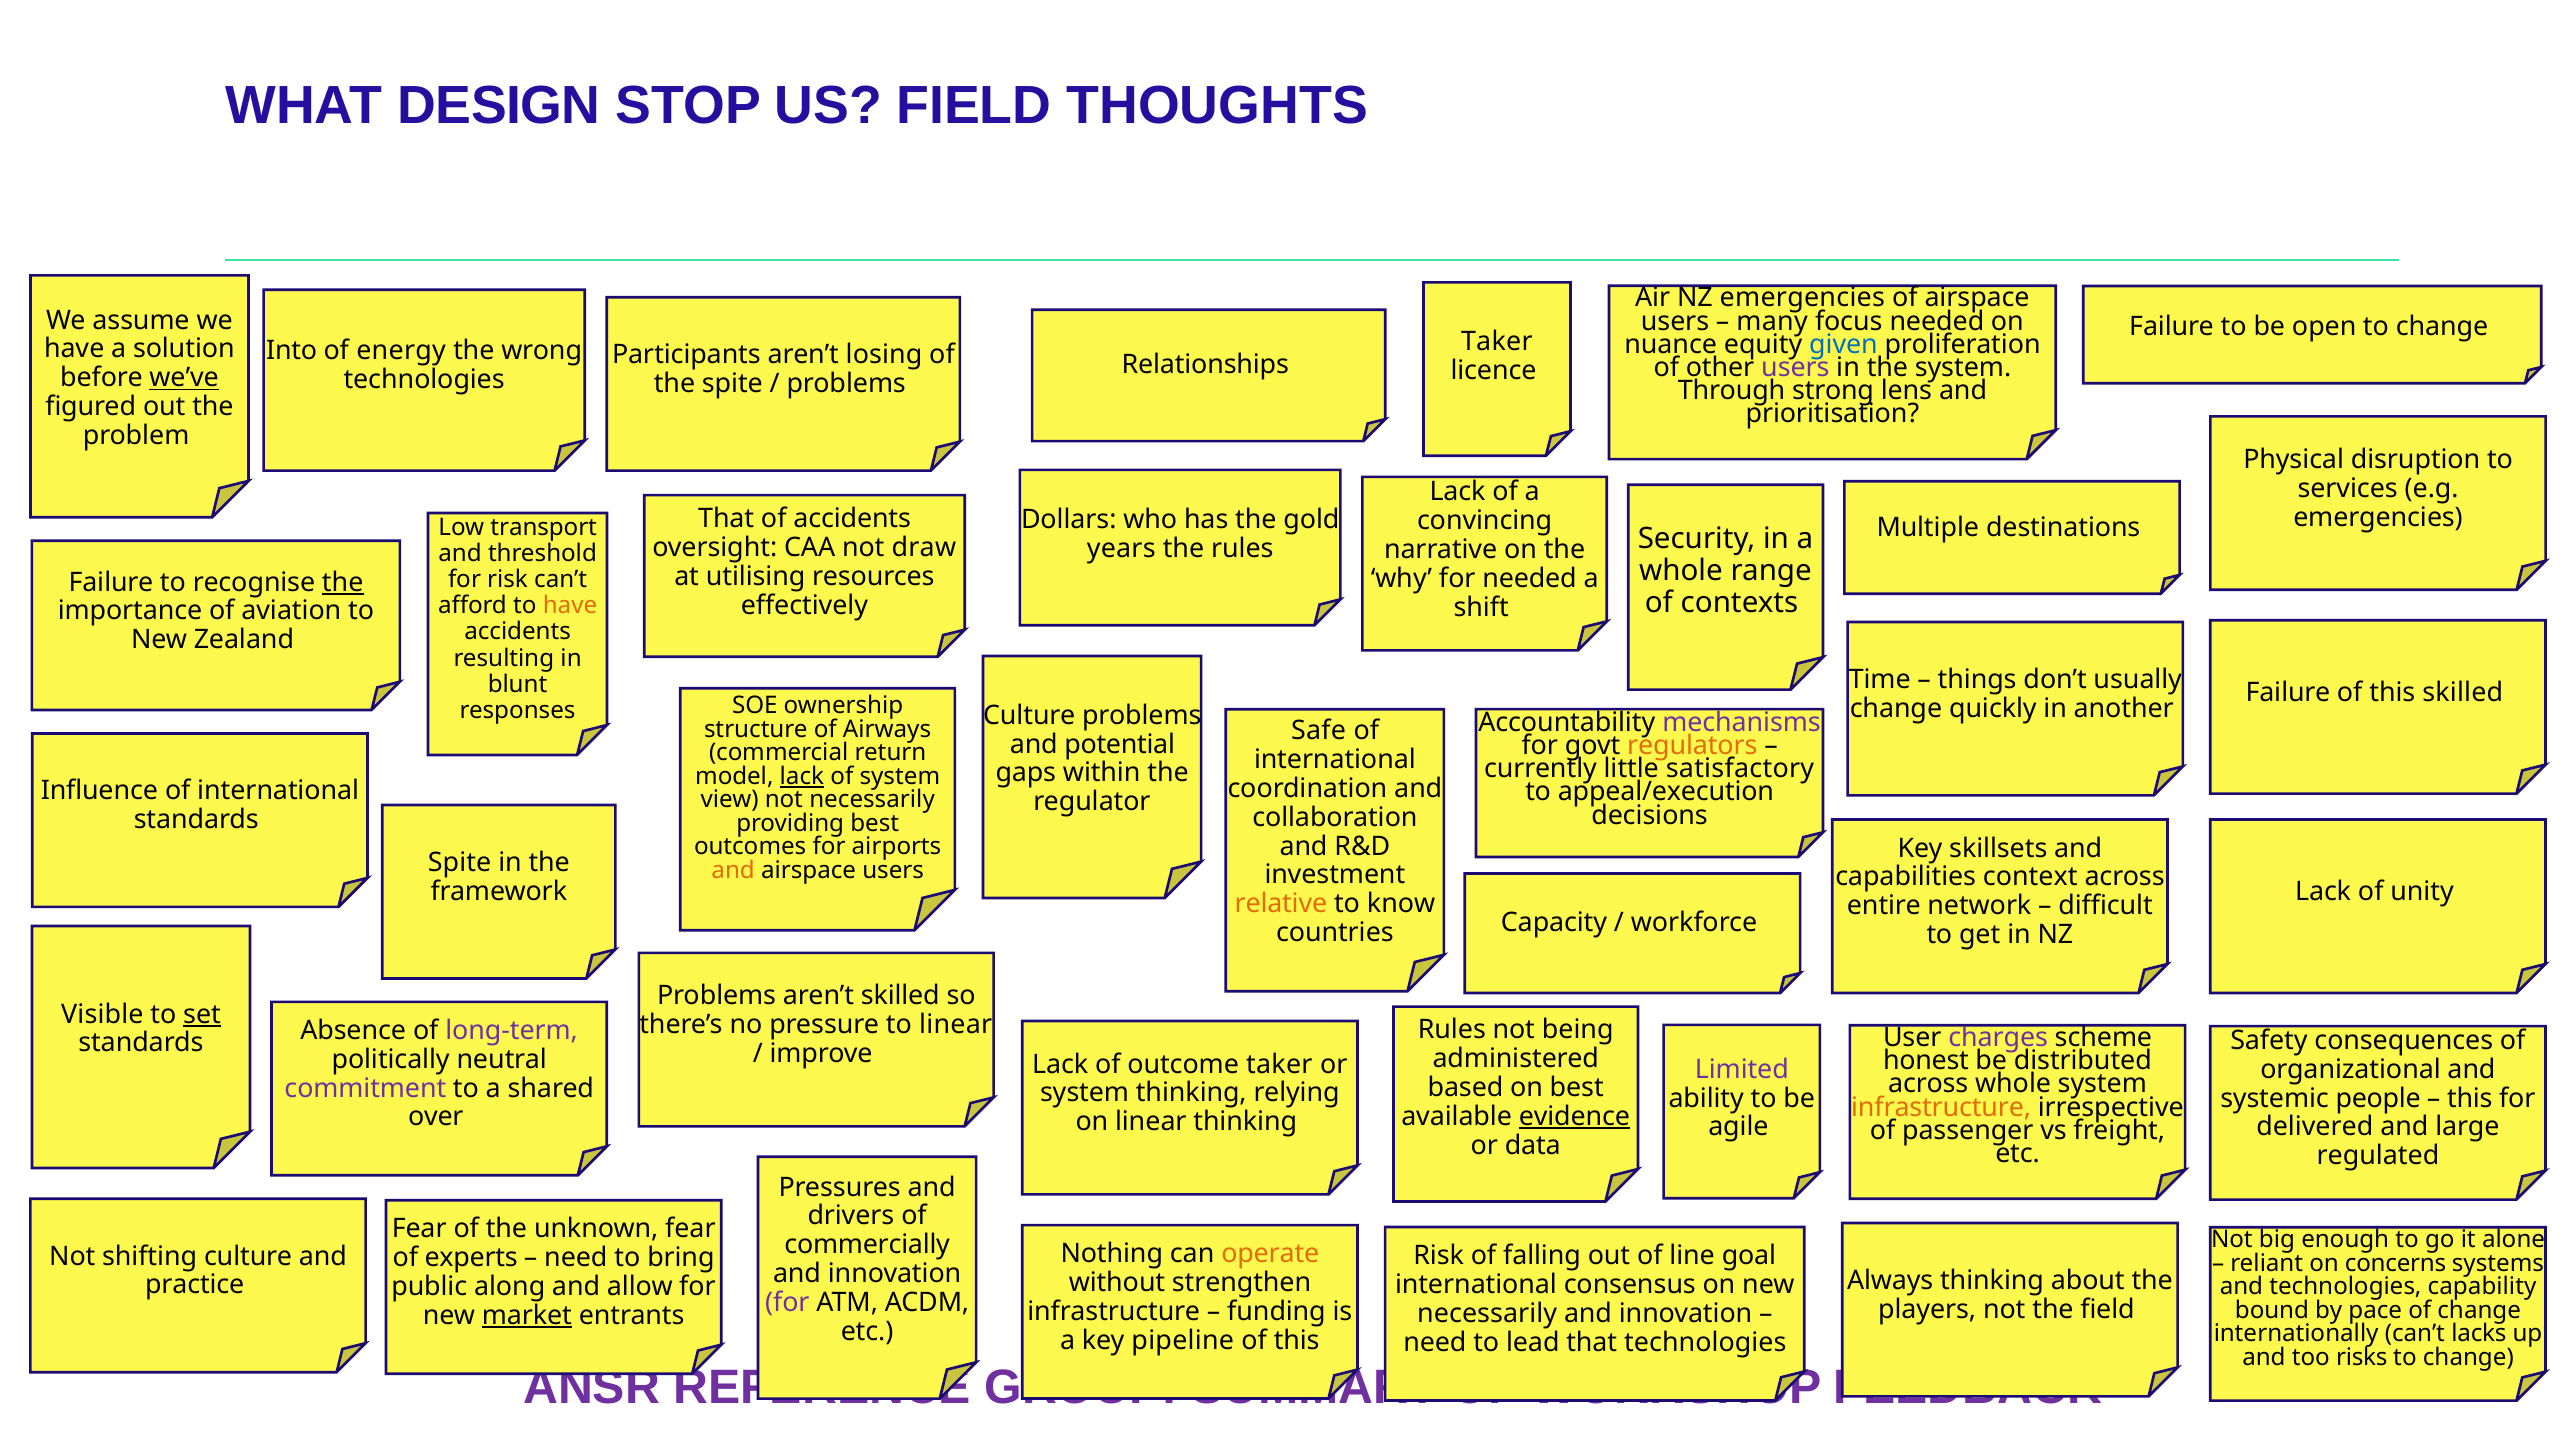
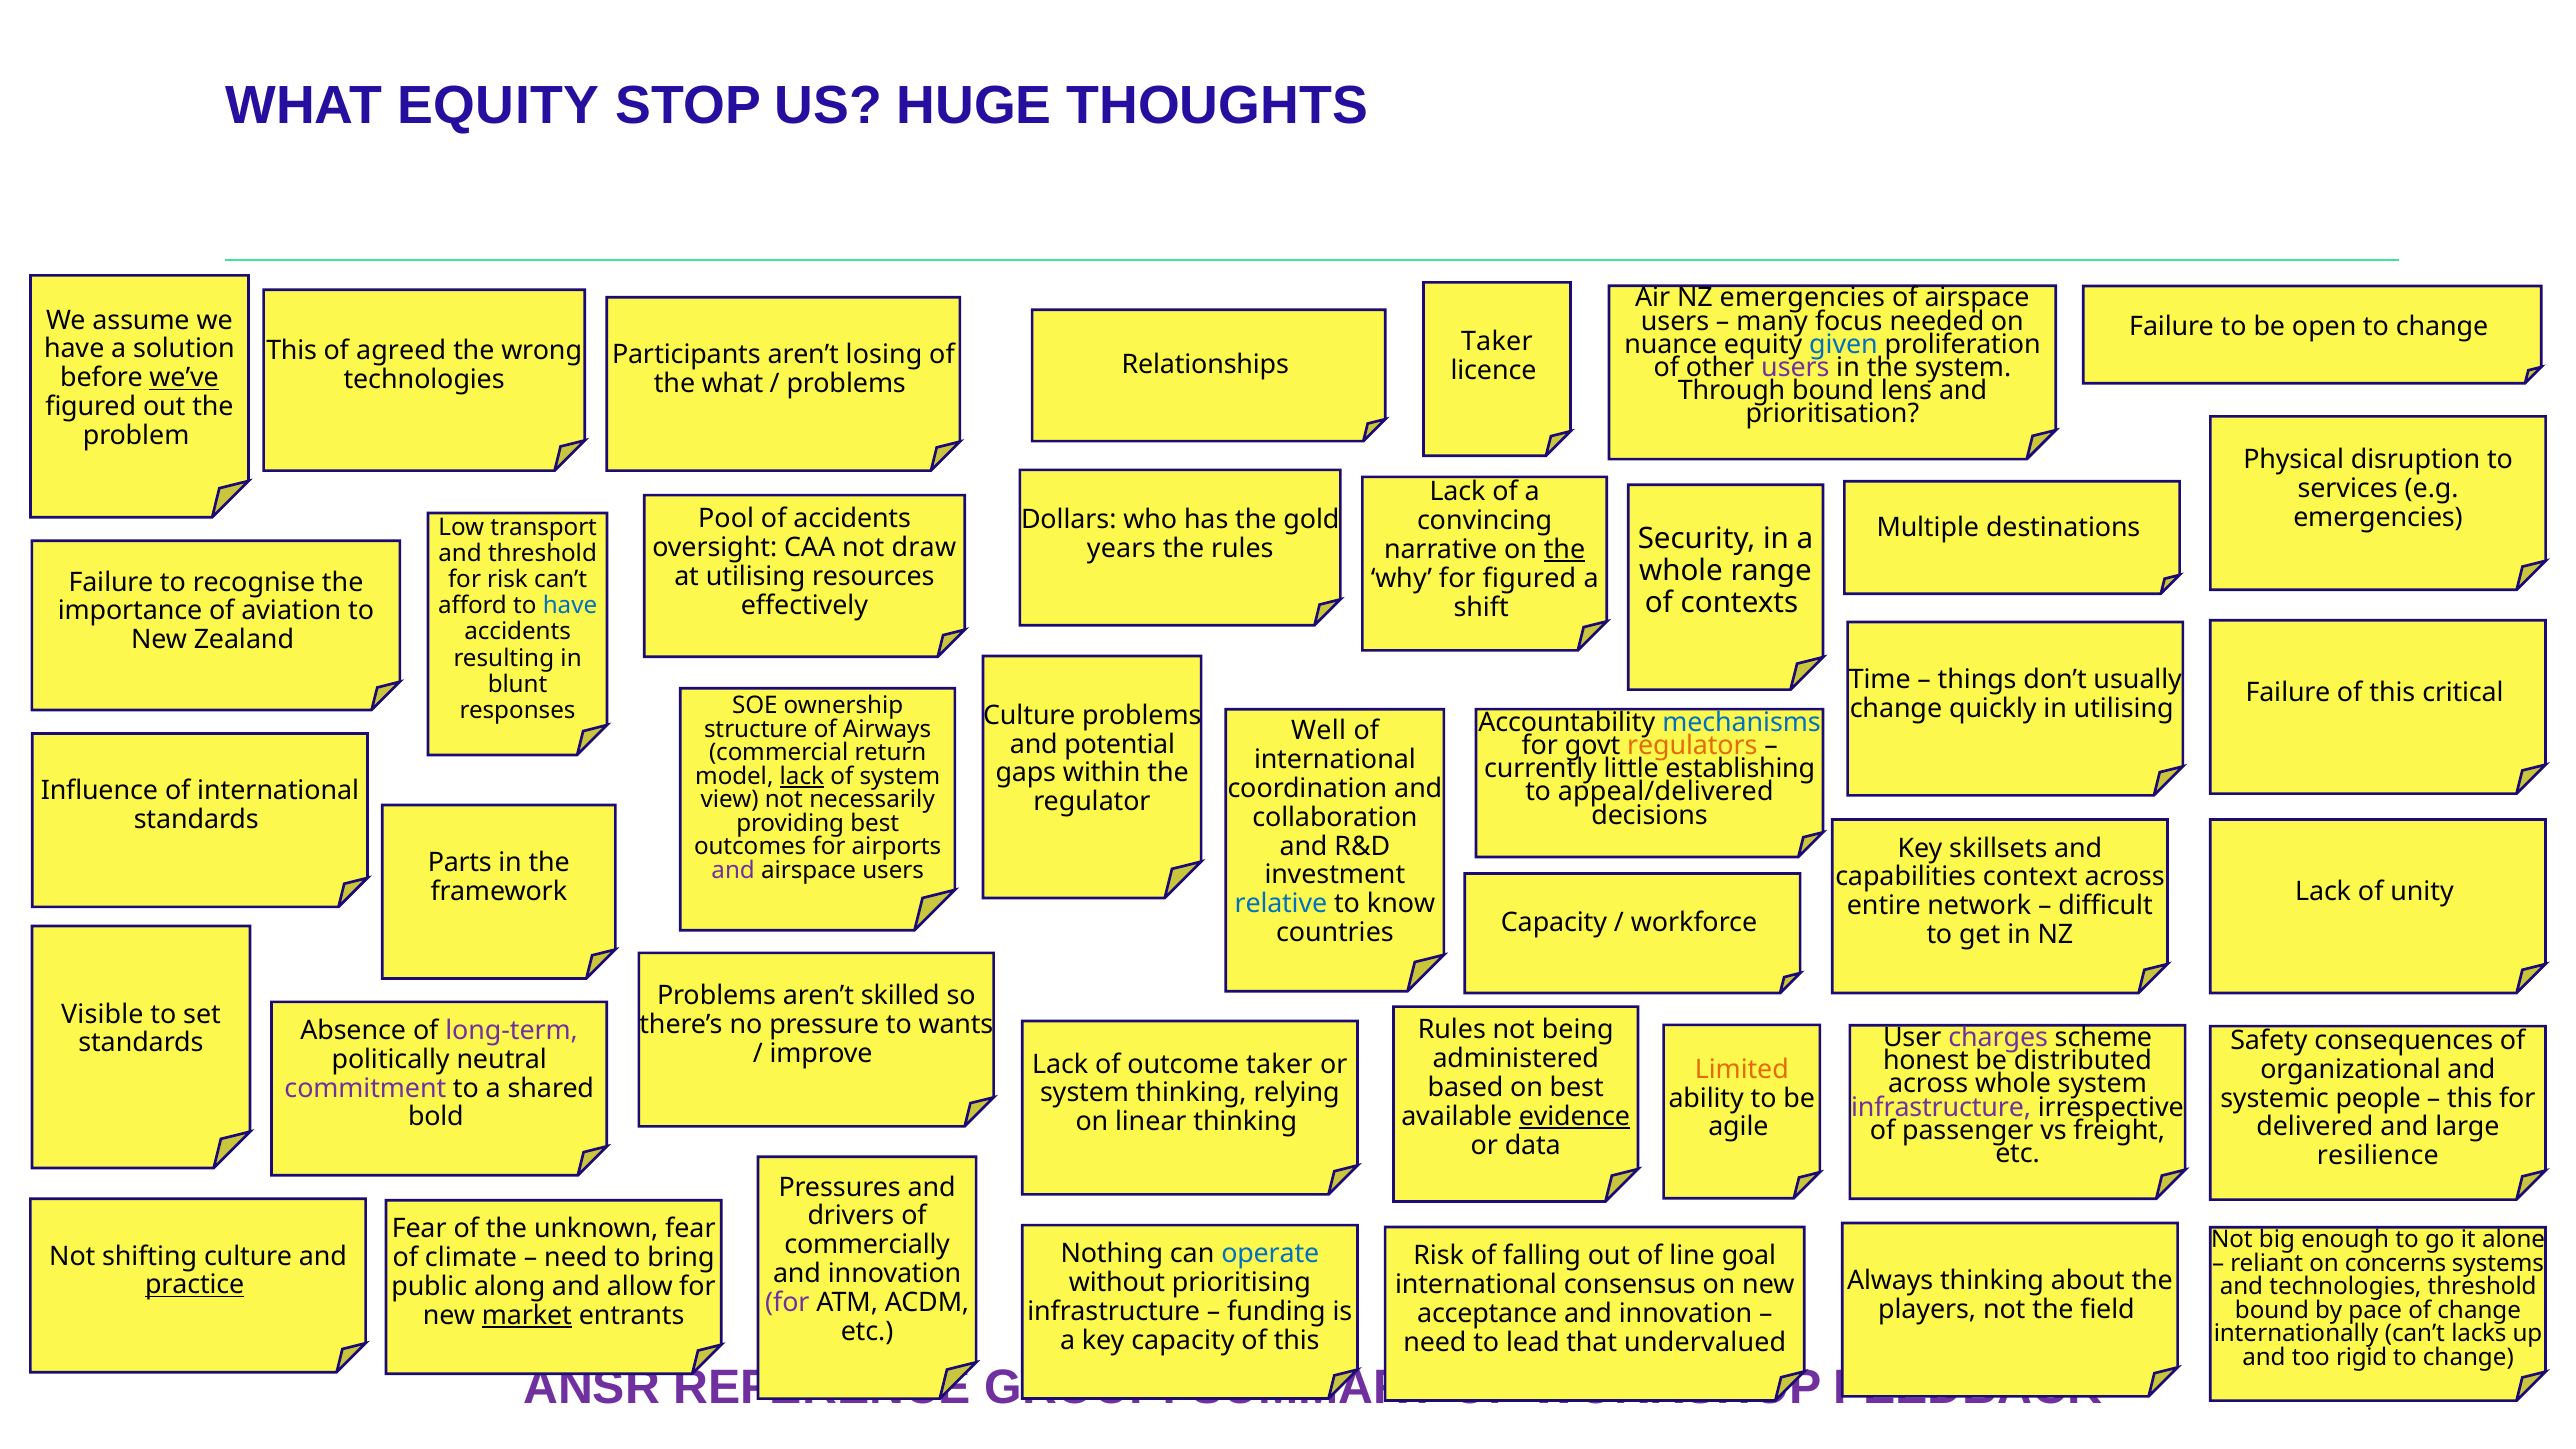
WHAT DESIGN: DESIGN -> EQUITY (499, 106)
US FIELD: FIELD -> HUGE (974, 106)
Into: Into -> This (292, 350)
energy: energy -> agreed (401, 350)
the spite: spite -> what (732, 384)
Through strong: strong -> bound (1833, 391)
That: That -> Pool (726, 519)
the underline: none -> present (1565, 549)
for needed: needed -> figured (1529, 578)
the underline: present -> none (343, 582)
have colour: orange -> blue (570, 606)
this skilled: skilled -> critical (2463, 692)
in another: another -> utilising (2124, 708)
mechanisms colour: purple -> blue (1742, 722)
Safe: Safe -> Well (1319, 731)
satisfactory: satisfactory -> establishing (1740, 769)
appeal/execution: appeal/execution -> appeal/delivered (1666, 792)
Spite: Spite -> Parts (460, 863)
and colour: orange -> purple (733, 870)
relative colour: orange -> blue (1281, 904)
set underline: present -> none (202, 1014)
to linear: linear -> wants (956, 1025)
Limited colour: purple -> orange (1742, 1069)
infrastructure colour: orange -> purple (1941, 1107)
over: over -> bold (436, 1117)
regulated: regulated -> resilience (2378, 1156)
operate colour: orange -> blue (1270, 1254)
experts: experts -> climate (471, 1258)
strengthen: strengthen -> prioritising (1241, 1283)
practice underline: none -> present (195, 1285)
technologies capability: capability -> threshold (2482, 1287)
necessarily: necessarily -> acceptance (1487, 1313)
key pipeline: pipeline -> capacity (1183, 1340)
that technologies: technologies -> undervalued (1705, 1342)
risks: risks -> rigid (2362, 1357)
